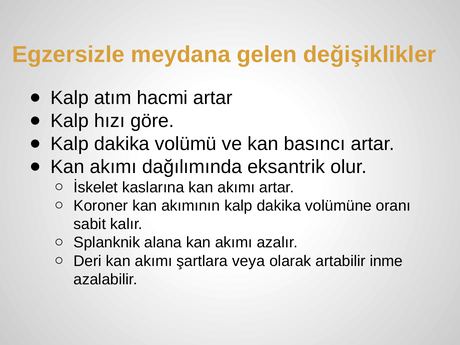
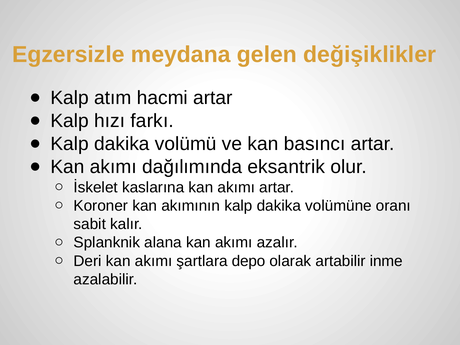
göre: göre -> farkı (152, 121)
veya: veya -> depo (249, 261)
